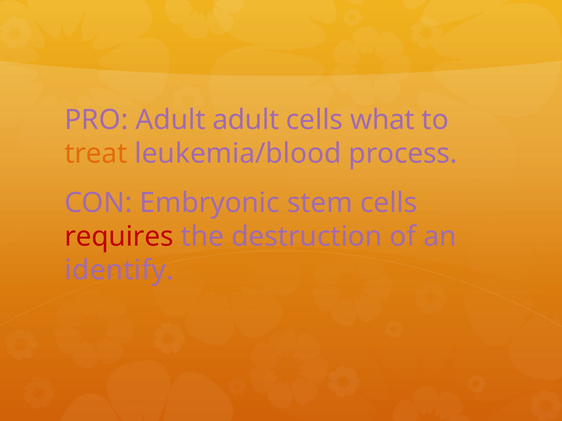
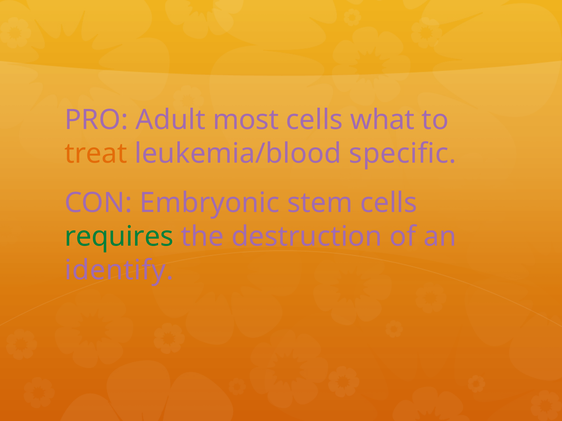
Adult adult: adult -> most (246, 120)
process: process -> specific (403, 154)
requires colour: red -> green (119, 237)
